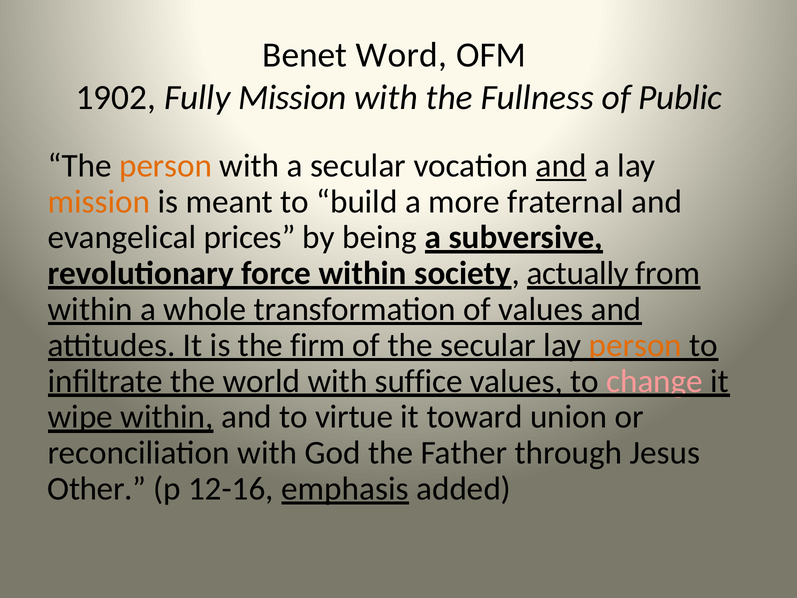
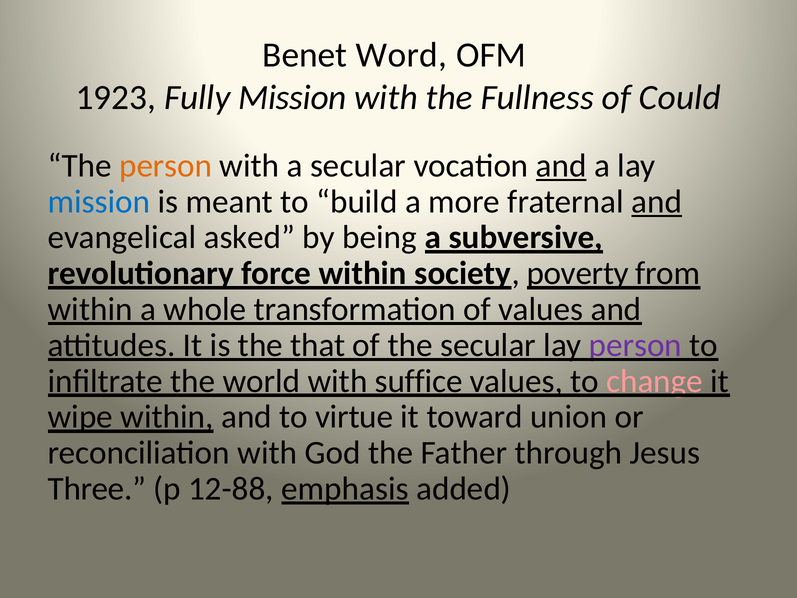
1902: 1902 -> 1923 (116, 97)
Public: Public -> Could (680, 97)
mission colour: orange -> blue (99, 202)
and underline: none -> present (657, 202)
prices: prices -> asked (249, 237)
actually: actually -> poverty (578, 273)
firm: firm -> that (318, 345)
person colour: orange -> purple (635, 345)
Other: Other -> Three (97, 488)
12-16: 12-16 -> 12-88 (231, 488)
